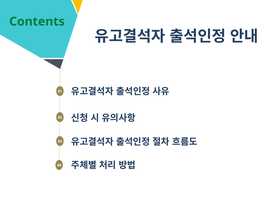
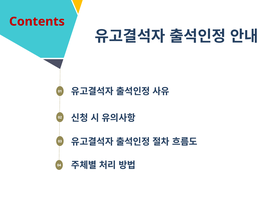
Contents colour: green -> red (37, 22)
